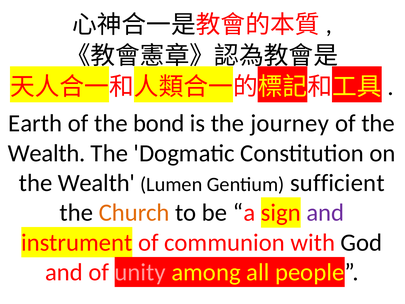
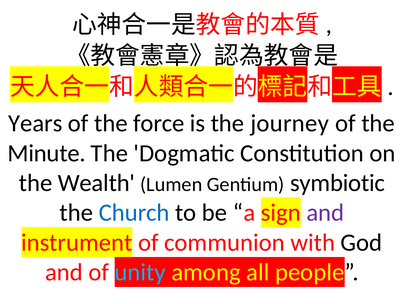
Earth: Earth -> Years (35, 123)
bond: bond -> force (159, 123)
Wealth: Wealth -> Minute (47, 153)
sufficient: sufficient -> symbiotic (338, 183)
Church colour: orange -> blue (134, 213)
unity colour: pink -> light blue (140, 272)
